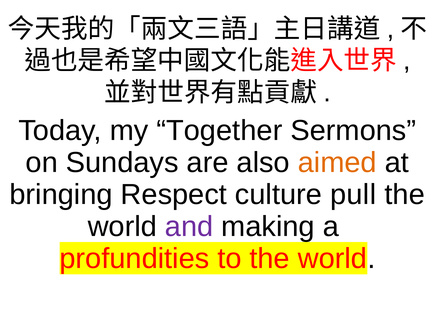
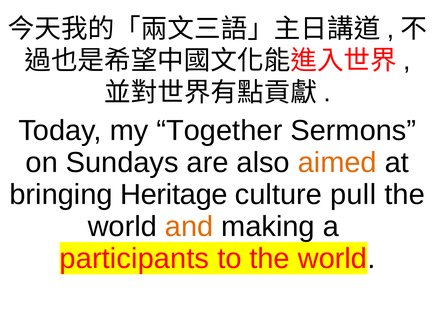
Respect: Respect -> Heritage (174, 195)
and colour: purple -> orange (189, 227)
profundities: profundities -> participants (134, 259)
